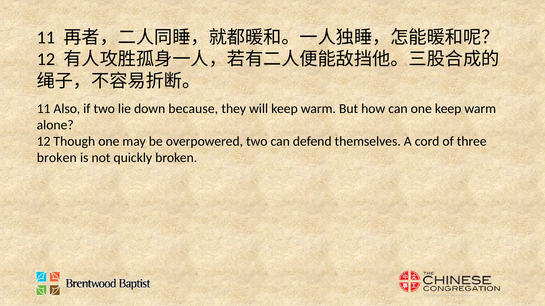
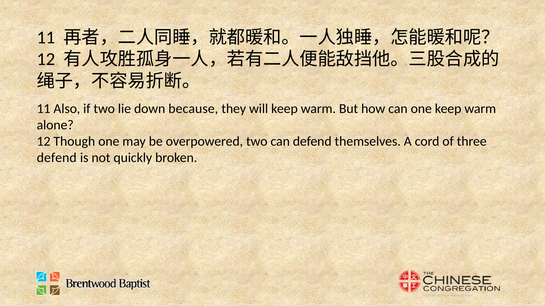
broken: broken -> defend (57, 158)
